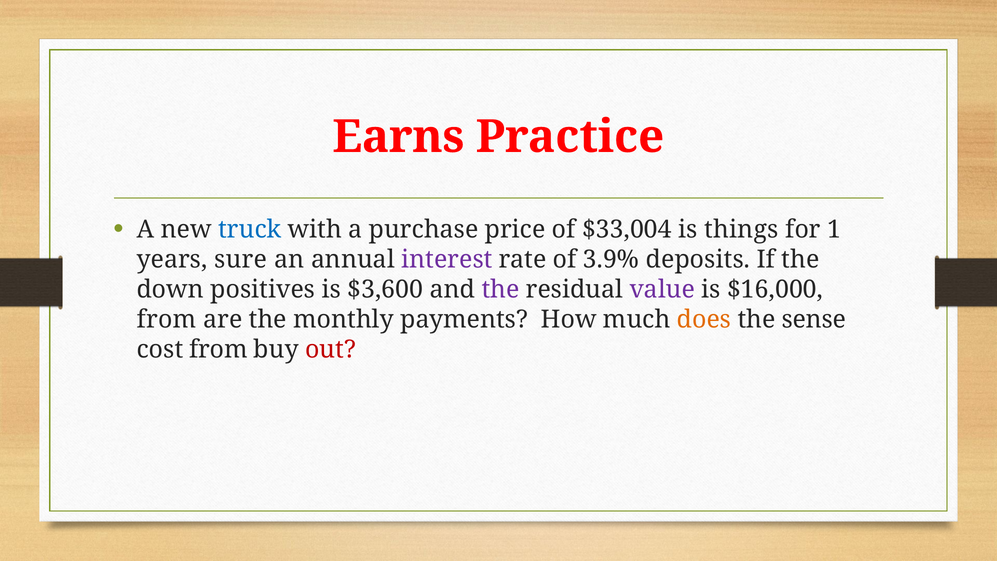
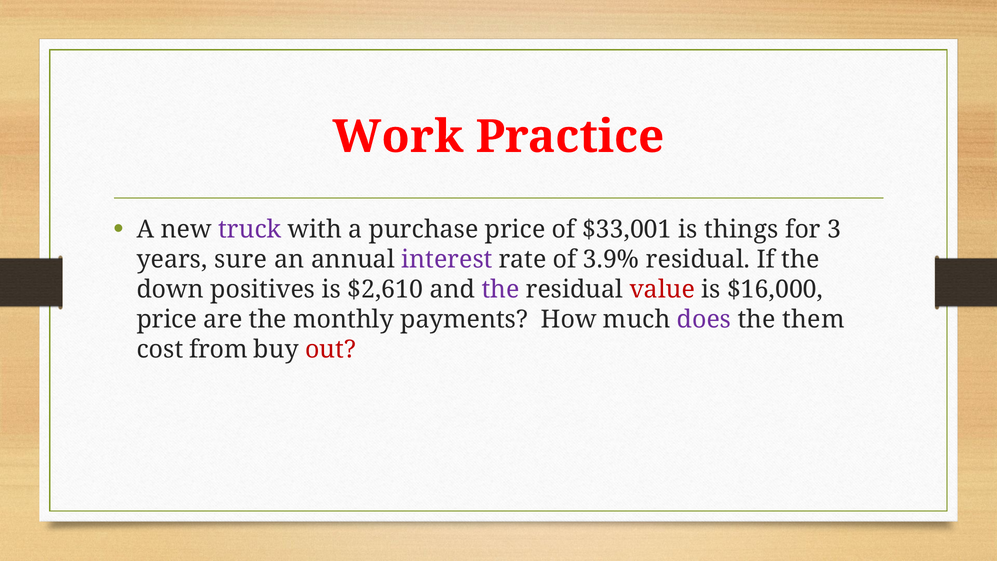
Earns: Earns -> Work (398, 137)
truck colour: blue -> purple (250, 230)
$33,004: $33,004 -> $33,001 (627, 230)
1: 1 -> 3 (834, 230)
3.9% deposits: deposits -> residual (698, 259)
$3,600: $3,600 -> $2,610 (385, 289)
value colour: purple -> red (662, 289)
from: from -> price (167, 319)
does colour: orange -> purple (704, 319)
sense: sense -> them (813, 319)
